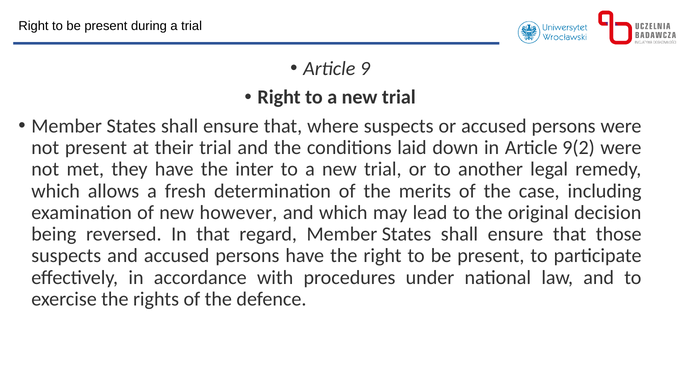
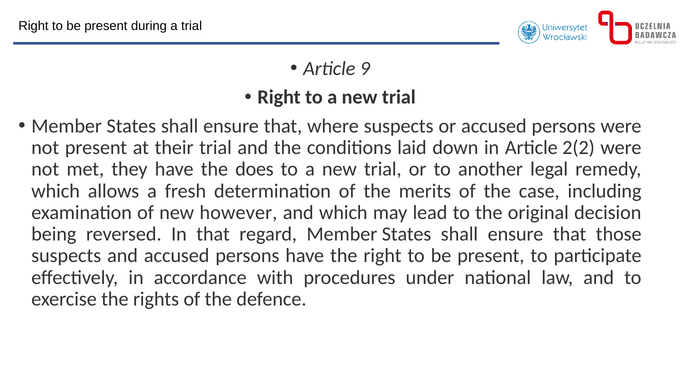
9(2: 9(2 -> 2(2 (579, 148)
inter: inter -> does (255, 170)
